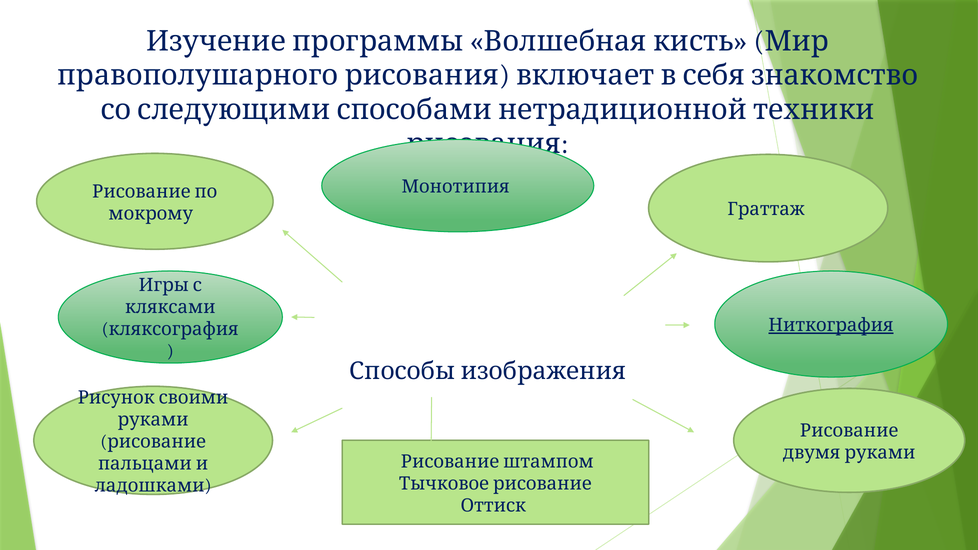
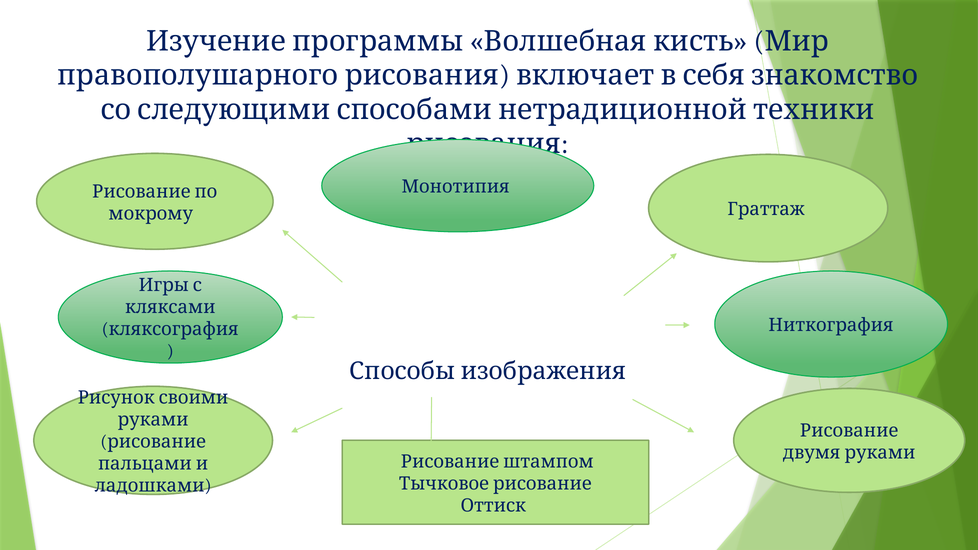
Ниткография underline: present -> none (831, 325)
